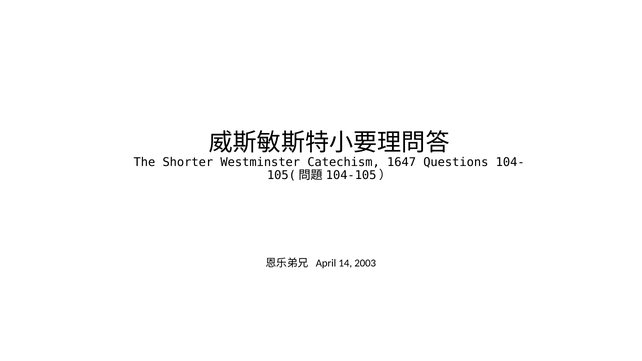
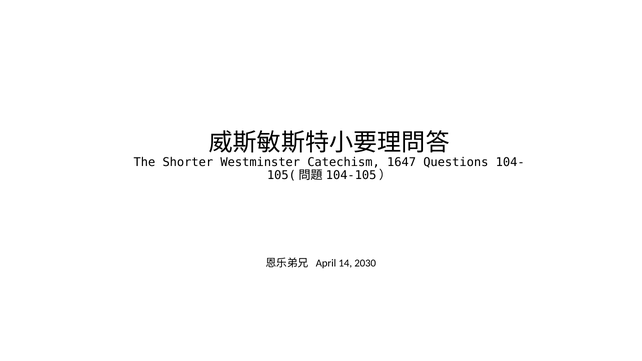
2003: 2003 -> 2030 (365, 263)
